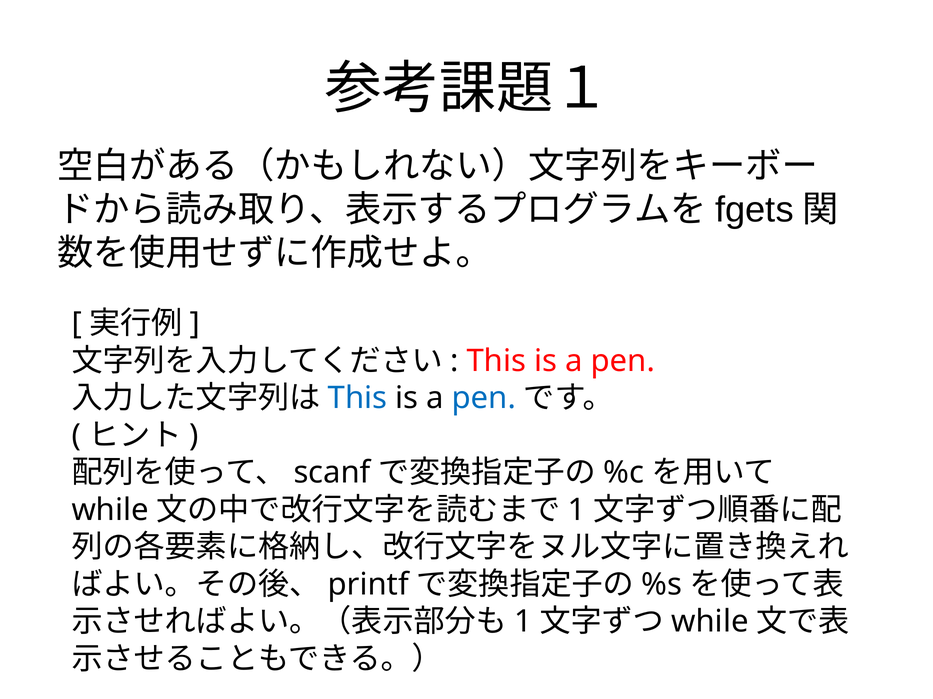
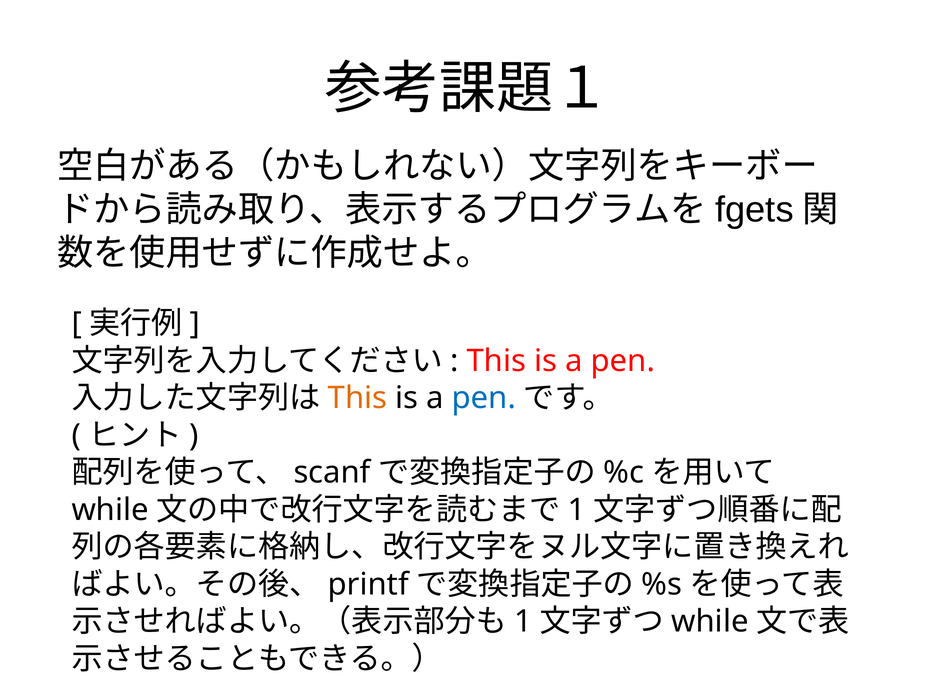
This colour: blue -> orange (357, 398)
